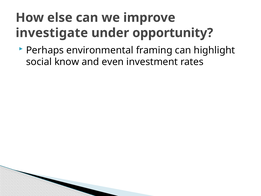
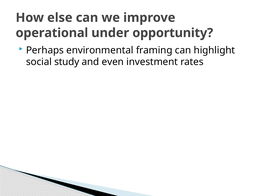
investigate: investigate -> operational (52, 33)
know: know -> study (67, 62)
